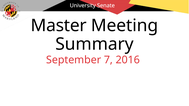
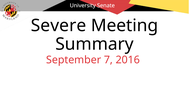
Master: Master -> Severe (59, 26)
